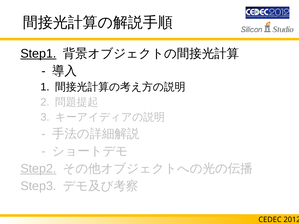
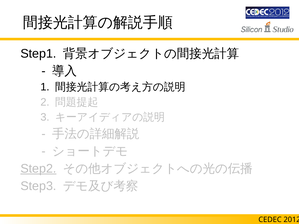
Step1 underline: present -> none (38, 54)
